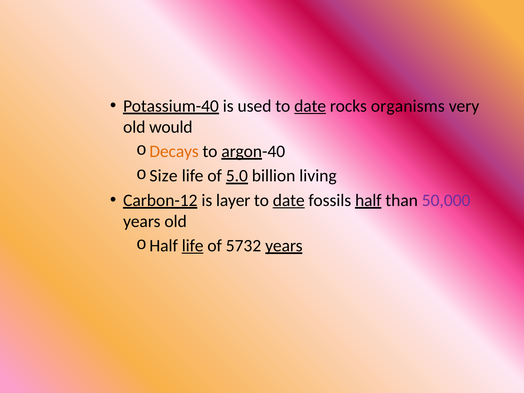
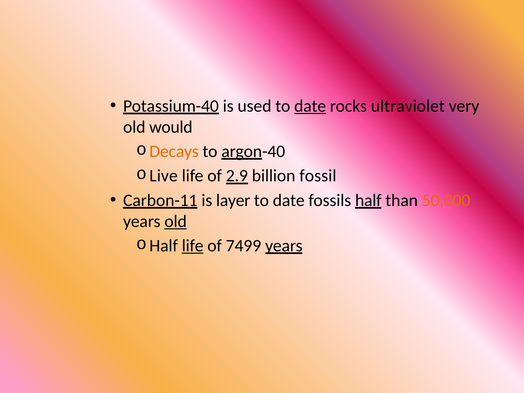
organisms: organisms -> ultraviolet (408, 106)
Size: Size -> Live (164, 176)
5.0: 5.0 -> 2.9 (237, 176)
living: living -> fossil (318, 176)
Carbon-12: Carbon-12 -> Carbon-11 (160, 200)
date underline: present -> none (289, 200)
50,000 colour: purple -> orange (446, 200)
old underline: none -> present (176, 221)
5732: 5732 -> 7499 (243, 246)
